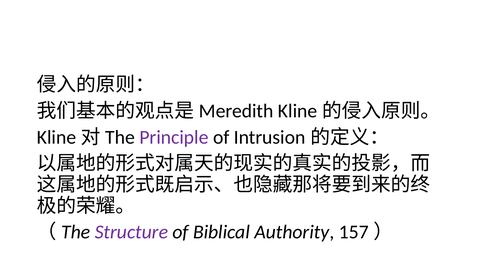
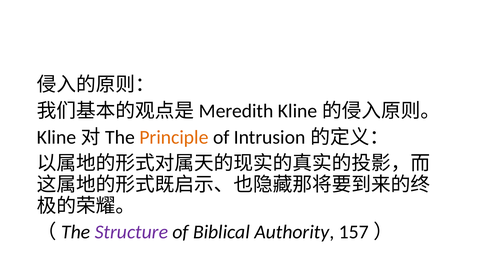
Principle colour: purple -> orange (174, 137)
